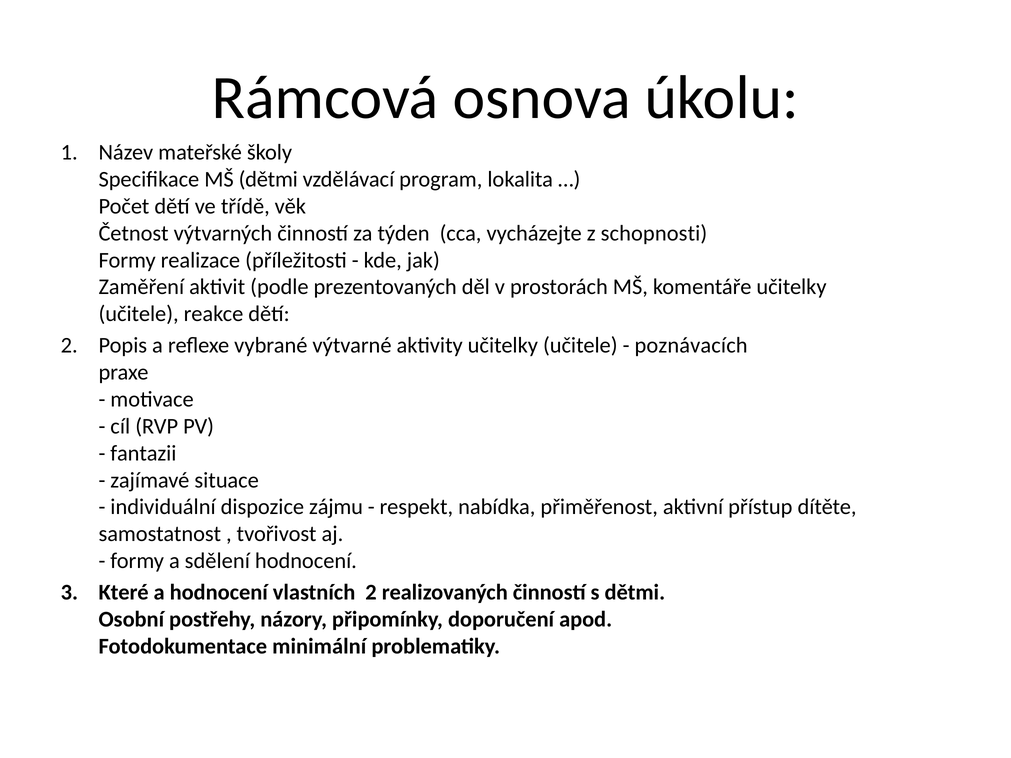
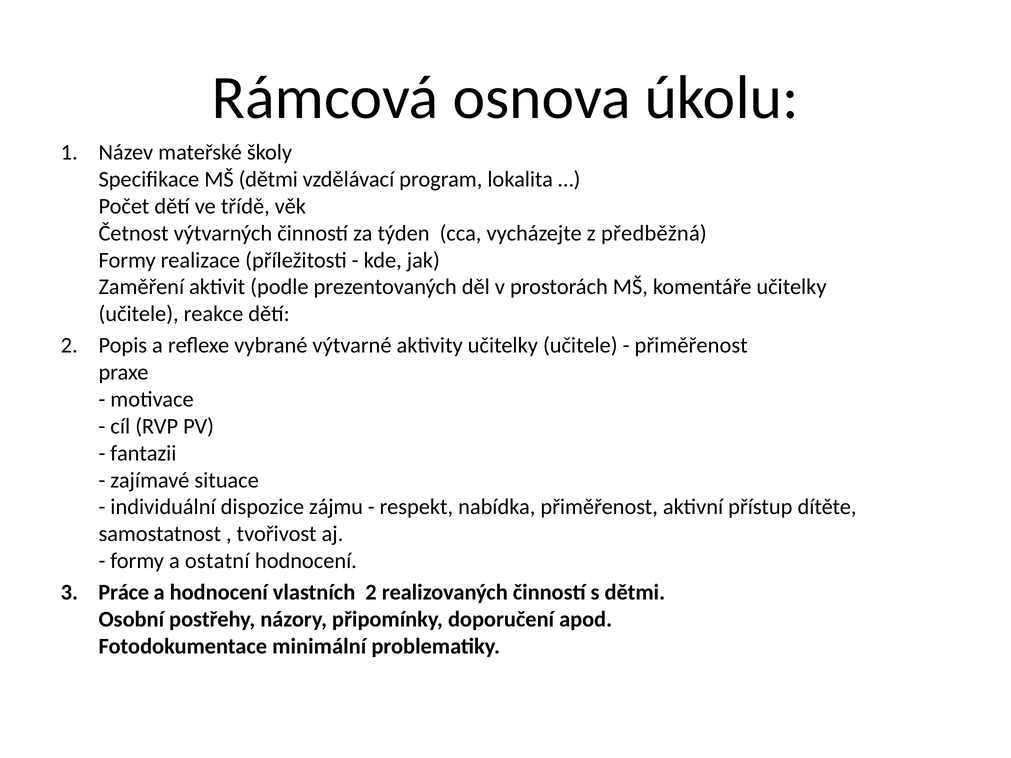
schopnosti: schopnosti -> předběžná (654, 233)
poznávacích: poznávacích -> přiměřenost (691, 346)
sdělení: sdělení -> ostatní (217, 561)
Které: Které -> Práce (124, 593)
